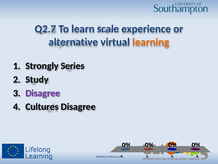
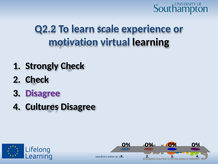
Q2.7: Q2.7 -> Q2.2 (45, 29)
alternative: alternative -> motivation (73, 42)
learning colour: orange -> black (151, 42)
Strongly Series: Series -> Check (73, 66)
Study: Study -> Check (37, 79)
